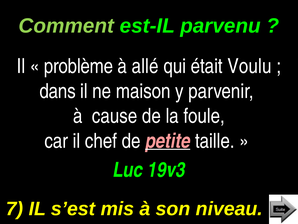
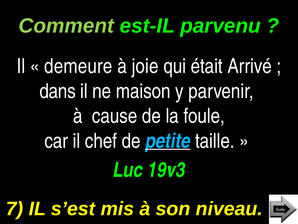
problème: problème -> demeure (78, 66)
allé: allé -> joie (145, 66)
Voulu: Voulu -> Arrivé (250, 66)
petite colour: pink -> light blue (168, 141)
